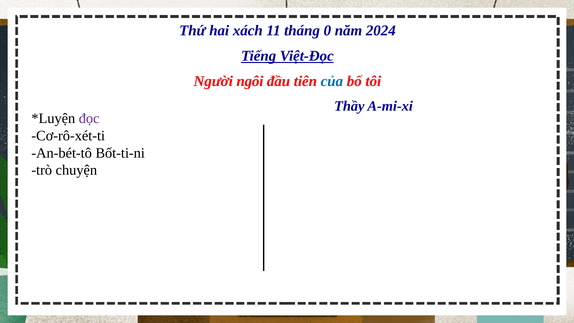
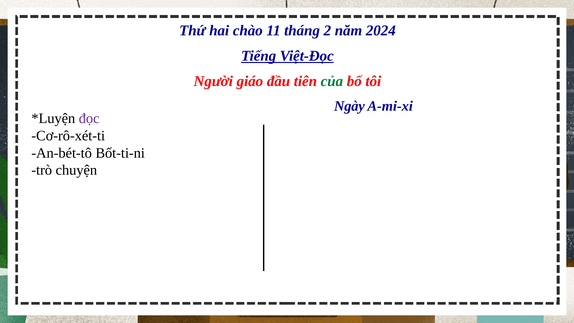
xách: xách -> chào (248, 30)
0: 0 -> 2 (327, 30)
ngôi: ngôi -> giáo (250, 81)
của colour: blue -> green (332, 81)
Thầy: Thầy -> Ngày (349, 106)
